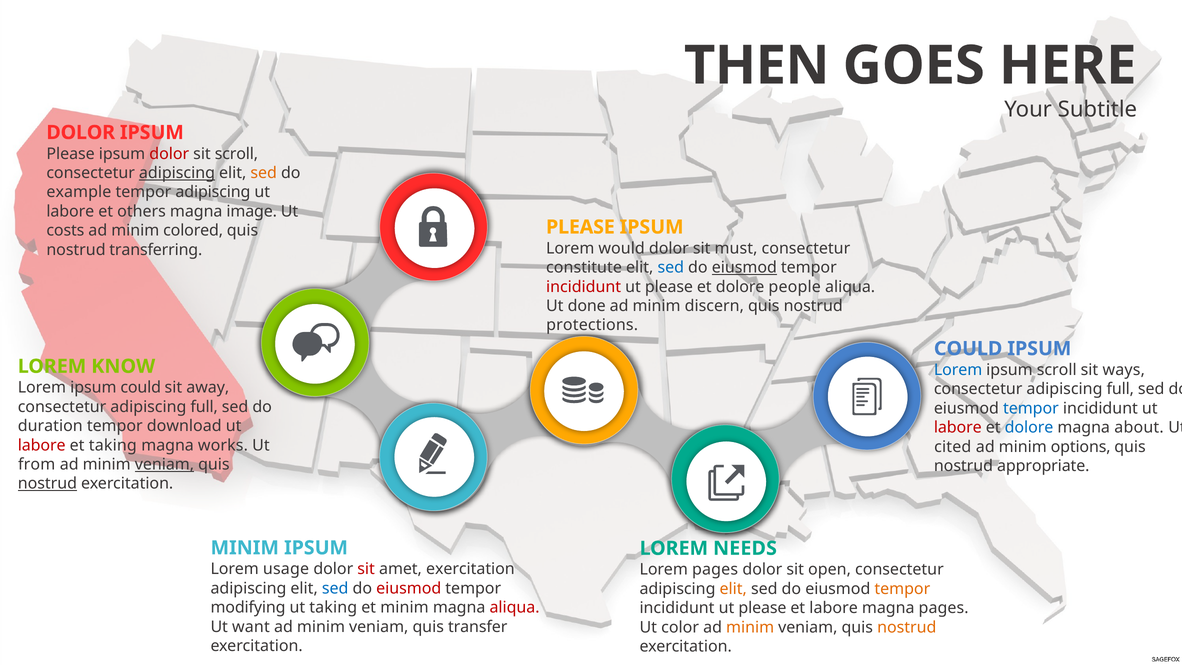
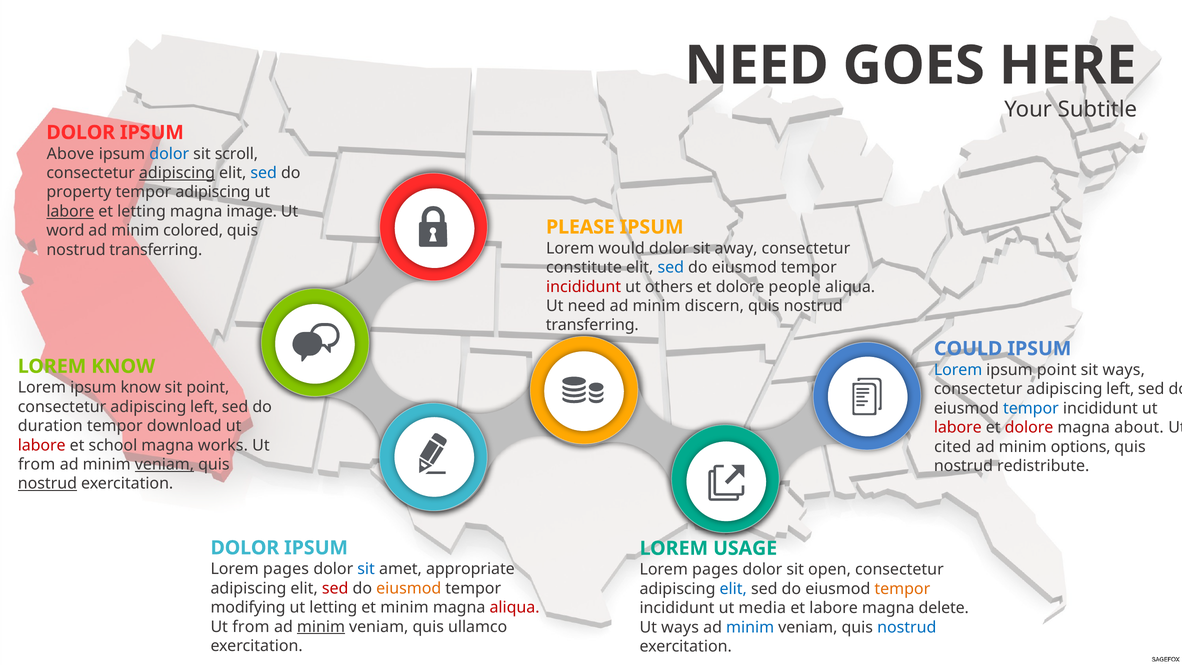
THEN: THEN -> NEED (757, 66)
Please: Please -> Above (70, 154)
dolor colour: red -> blue (169, 154)
sed colour: orange -> blue (264, 173)
example: example -> property (79, 192)
labore underline: none -> present (70, 211)
et others: others -> letting (142, 211)
costs: costs -> word (65, 231)
must: must -> away (736, 248)
eiusmod underline: present -> none (744, 267)
please: please -> others (669, 287)
Ut done: done -> need (587, 306)
protections: protections -> transferring (592, 325)
ipsum scroll: scroll -> point (1057, 370)
ipsum could: could -> know (141, 387)
sit away: away -> point (208, 387)
full: full -> left (1120, 389)
full: full -> left (204, 407)
dolore colour: blue -> red (1029, 427)
et taking: taking -> school (113, 445)
appropriate: appropriate -> redistribute (1043, 466)
MINIM: MINIM -> DOLOR (245, 548)
NEEDS: NEEDS -> USAGE (745, 548)
usage: usage -> pages (286, 569)
sit colour: red -> blue (366, 569)
amet exercitation: exercitation -> appropriate (470, 569)
sed colour: blue -> red (335, 588)
eiusmod colour: red -> orange (409, 588)
elit colour: orange -> blue (733, 589)
ut taking: taking -> letting (333, 607)
please: please -> media (762, 608)
magna pages: pages -> delete (944, 608)
want: want -> from (251, 627)
minim underline: none -> present (321, 627)
transfer: transfer -> ullamco (478, 627)
Ut color: color -> ways (680, 627)
minim colour: orange -> blue (750, 627)
nostrud colour: orange -> blue (907, 627)
